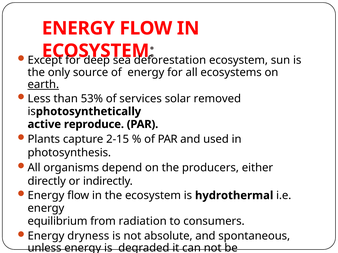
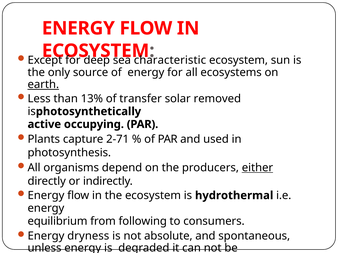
deforestation: deforestation -> characteristic (170, 60)
53%: 53% -> 13% (92, 99)
services: services -> transfer (141, 99)
reproduce: reproduce -> occupying (94, 125)
2-15: 2-15 -> 2-71 (118, 139)
either underline: none -> present (257, 168)
radiation: radiation -> following (143, 222)
